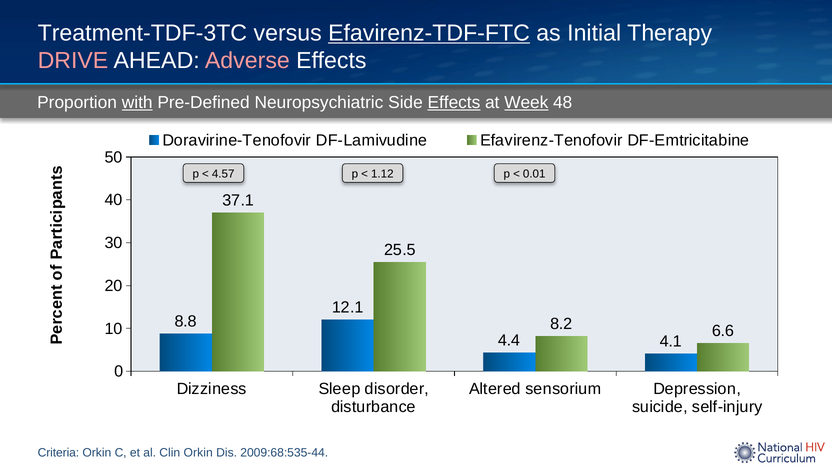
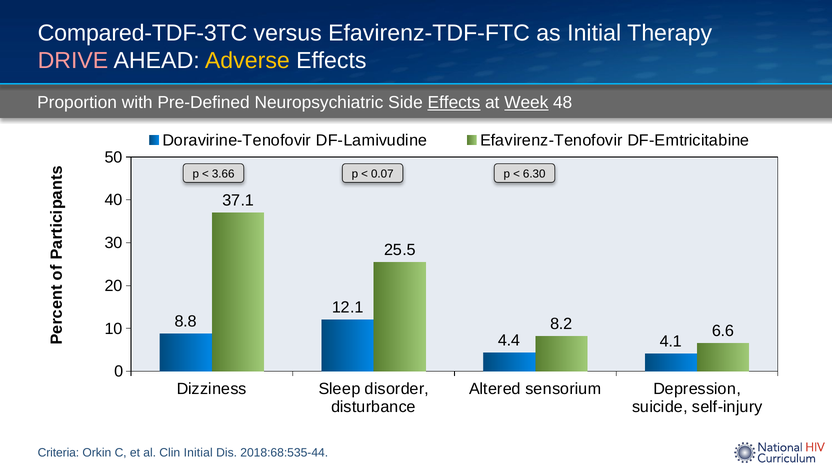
Treatment-TDF-3TC: Treatment-TDF-3TC -> Compared-TDF-3TC (142, 33)
Efavirenz-TDF-FTC underline: present -> none (429, 33)
Adverse colour: pink -> yellow (247, 61)
with underline: present -> none (137, 102)
4.57: 4.57 -> 3.66 (223, 174)
1.12: 1.12 -> 0.07 (382, 174)
0.01: 0.01 -> 6.30 (534, 174)
Clin Orkin: Orkin -> Initial (198, 453)
2009:68:535-44: 2009:68:535-44 -> 2018:68:535-44 (284, 453)
